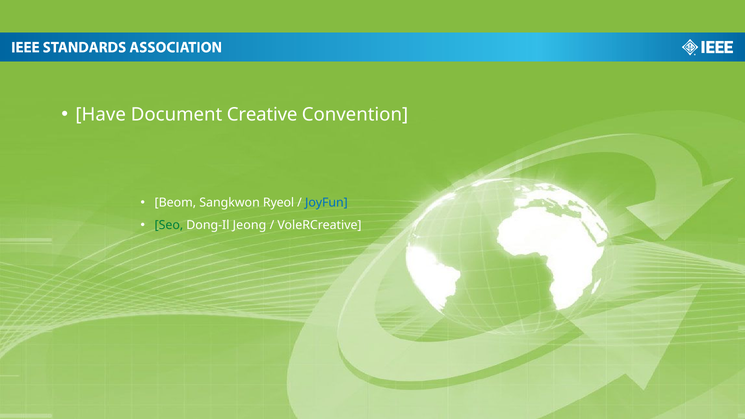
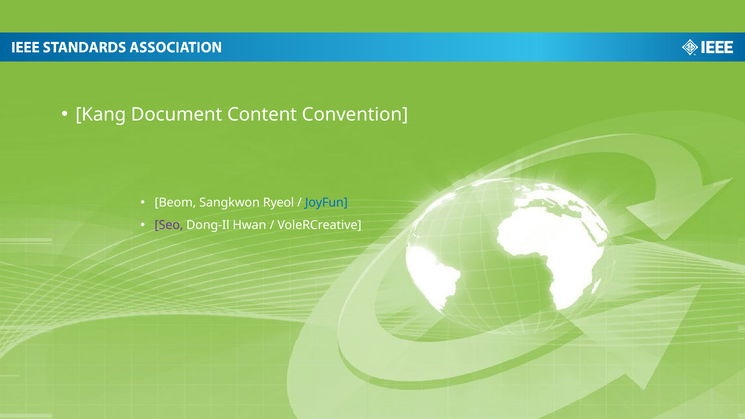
Have: Have -> Kang (101, 115)
Creative: Creative -> Content (262, 115)
Seo colour: green -> purple (169, 225)
Jeong: Jeong -> Hwan (250, 225)
